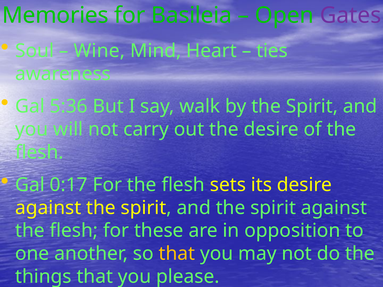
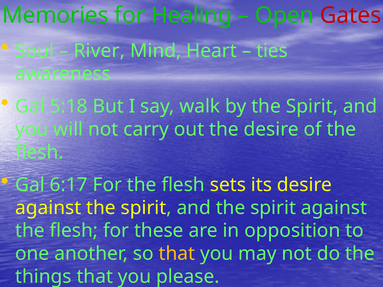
Basileia: Basileia -> Healing (192, 15)
Gates colour: purple -> red (351, 15)
Wine: Wine -> River (99, 51)
5:36: 5:36 -> 5:18 (69, 106)
0:17: 0:17 -> 6:17 (69, 185)
